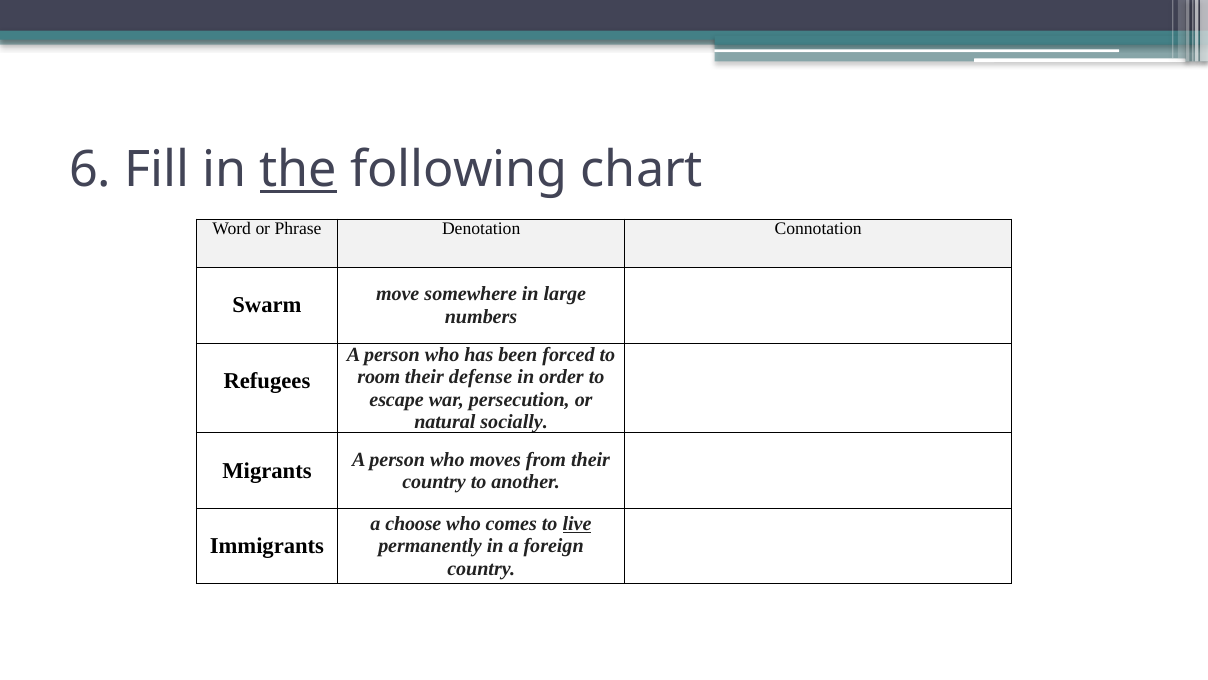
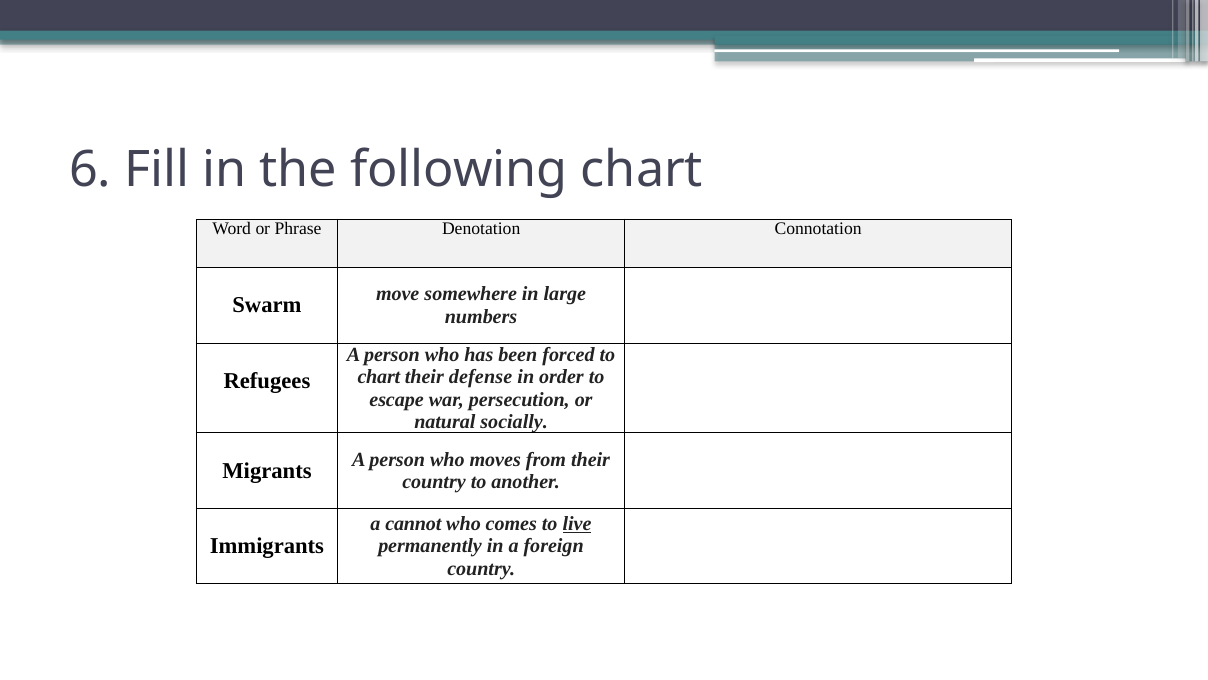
the underline: present -> none (298, 170)
room: room -> chart (379, 377)
choose: choose -> cannot (413, 523)
